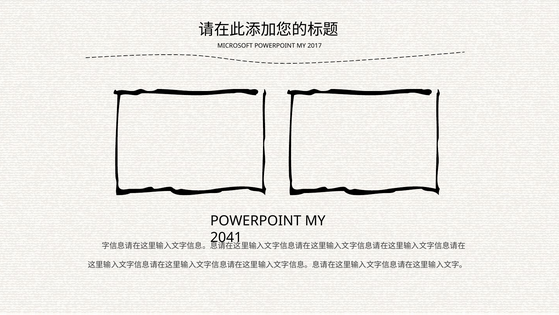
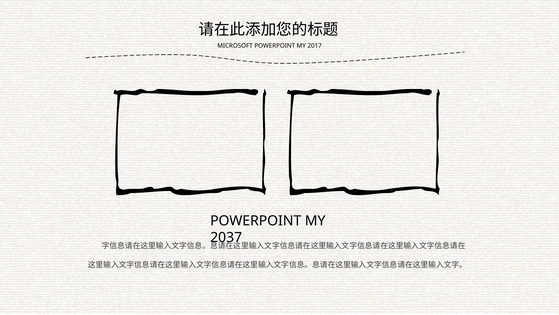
2041: 2041 -> 2037 (226, 237)
